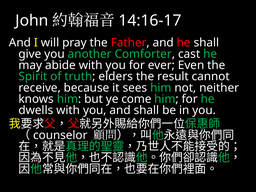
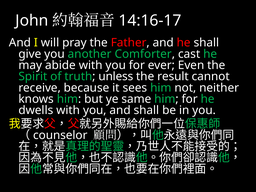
elders: elders -> unless (116, 76)
come: come -> same (136, 99)
